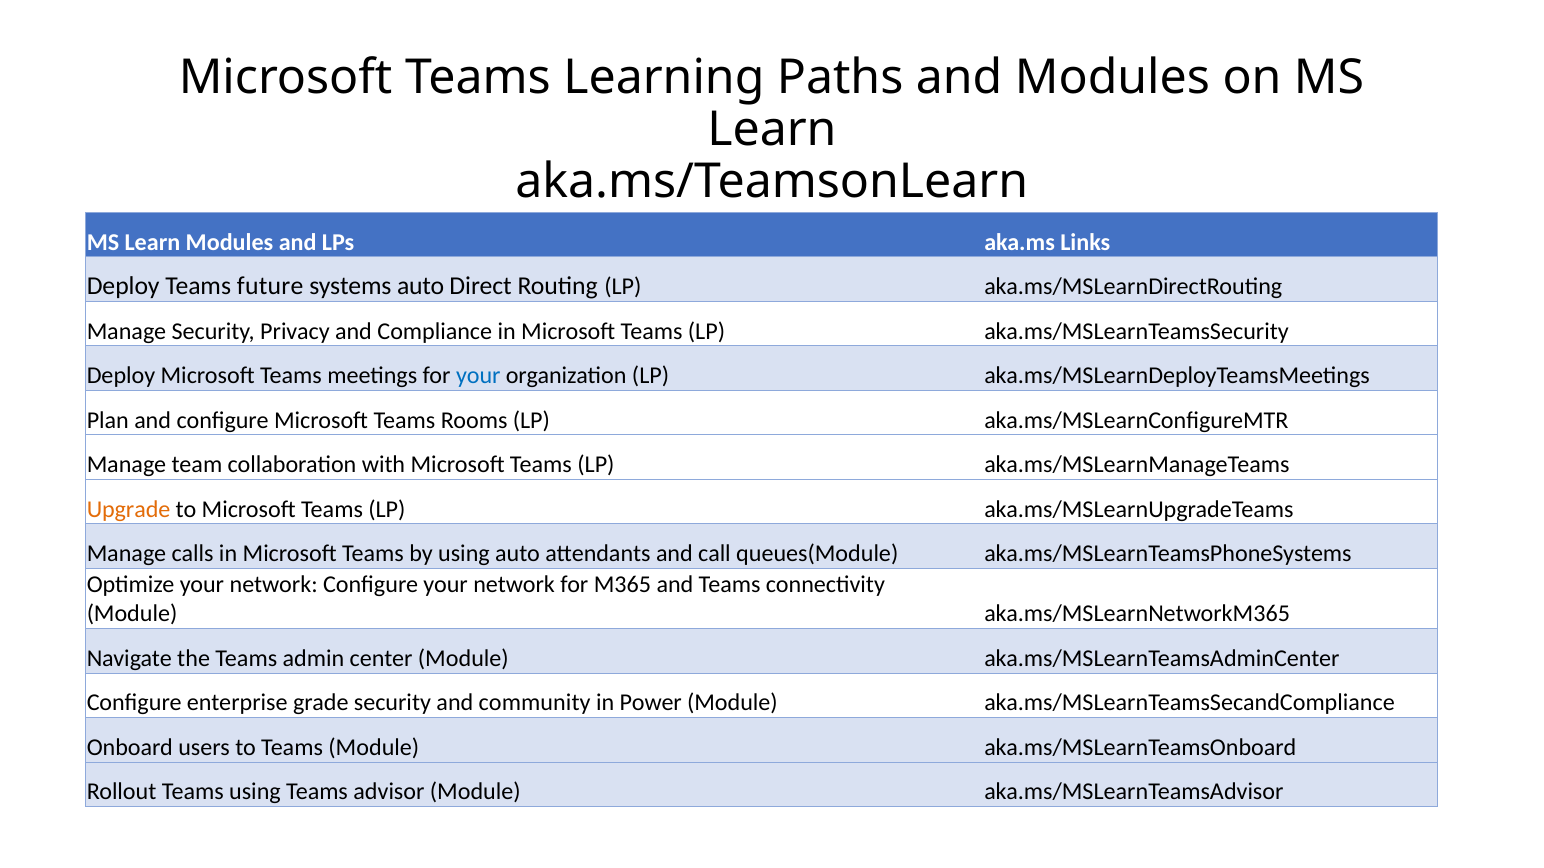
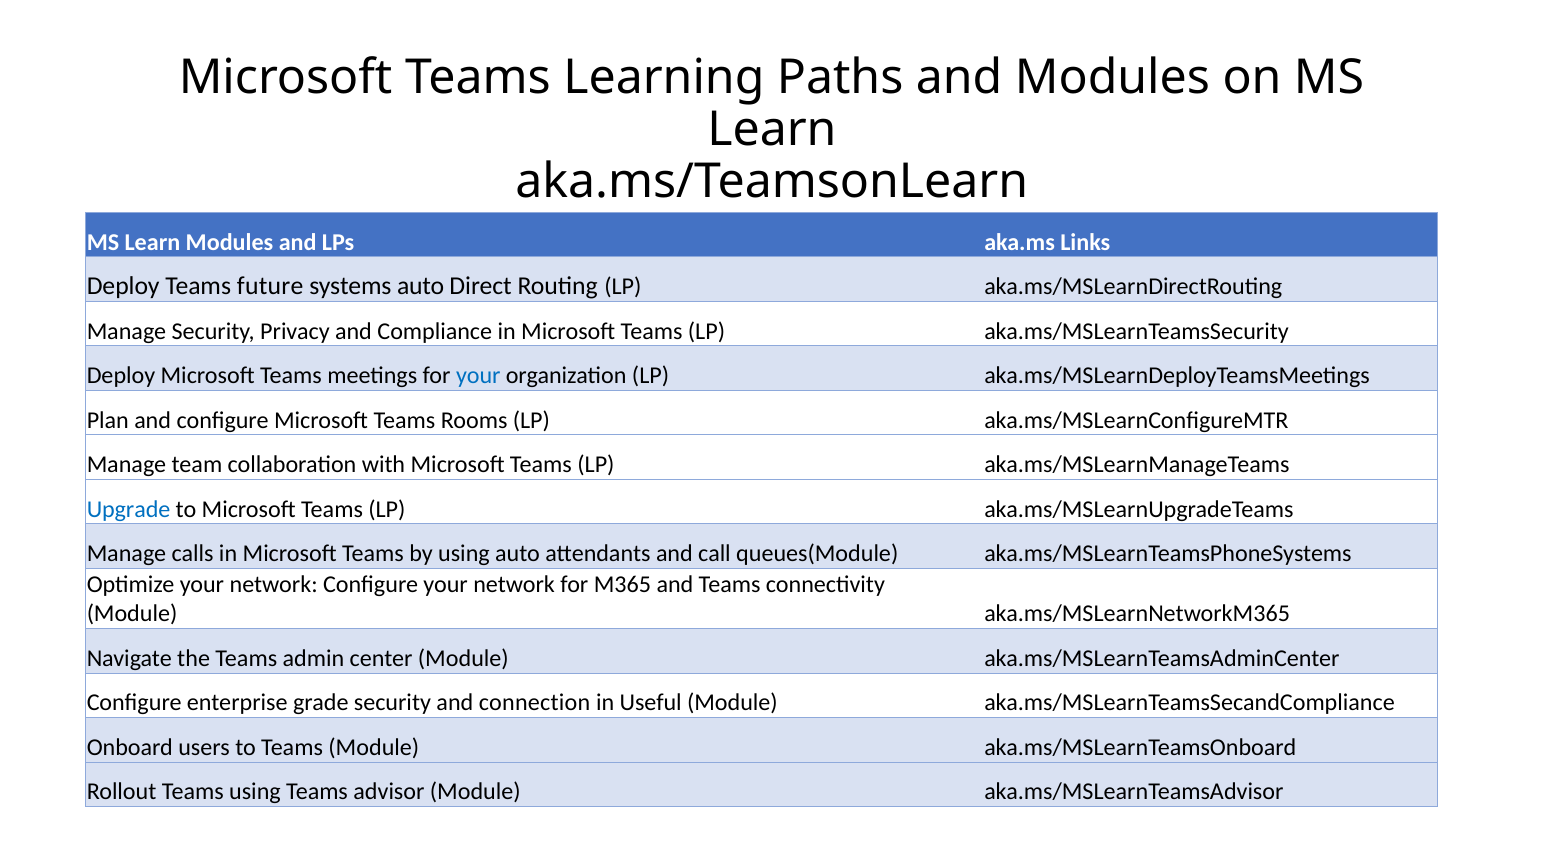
Upgrade colour: orange -> blue (129, 510)
community: community -> connection (535, 703)
Power: Power -> Useful (651, 703)
